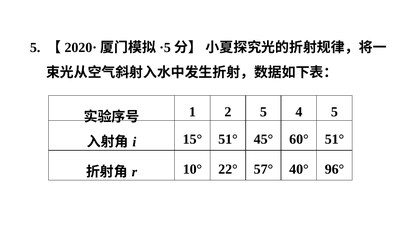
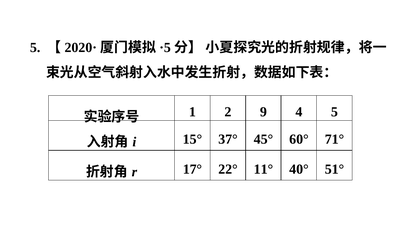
2 5: 5 -> 9 (263, 112)
15° 51°: 51° -> 37° (228, 139)
60° 51°: 51° -> 71° (334, 139)
10°: 10° -> 17° (192, 169)
57°: 57° -> 11° (263, 169)
96°: 96° -> 51° (334, 169)
